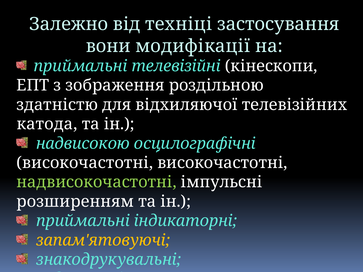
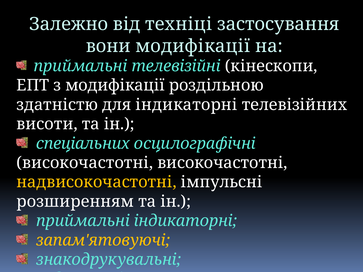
з зображення: зображення -> модифікації (115, 85)
для відхиляючої: відхиляючої -> індикаторні (186, 105)
катода: катода -> висоти (47, 124)
надвисокою: надвисокою -> спеціальних (83, 144)
надвисокочастотні colour: light green -> yellow (96, 182)
